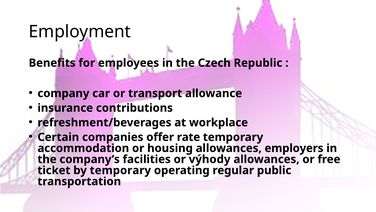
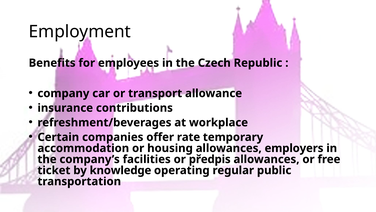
výhody: výhody -> předpis (210, 159)
by temporary: temporary -> knowledge (120, 170)
